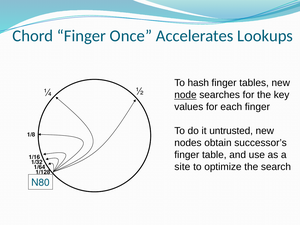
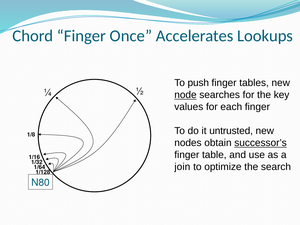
hash: hash -> push (198, 83)
successor’s underline: none -> present (261, 143)
site: site -> join (182, 167)
